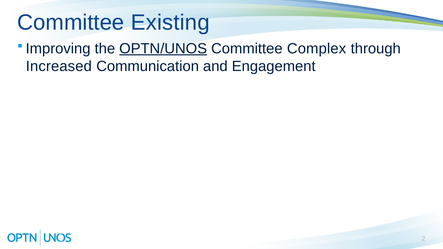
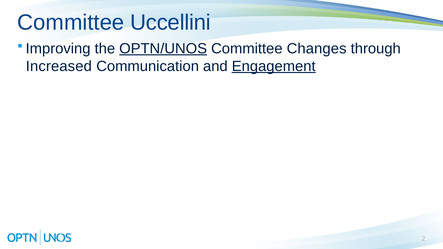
Existing: Existing -> Uccellini (171, 23)
Complex: Complex -> Changes (317, 49)
Engagement underline: none -> present (274, 66)
